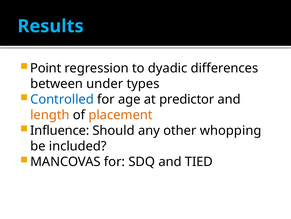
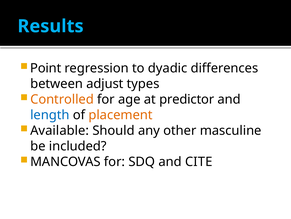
under: under -> adjust (105, 84)
Controlled colour: blue -> orange (62, 99)
length colour: orange -> blue (50, 115)
Influence: Influence -> Available (60, 130)
whopping: whopping -> masculine (231, 130)
TIED: TIED -> CITE (199, 161)
